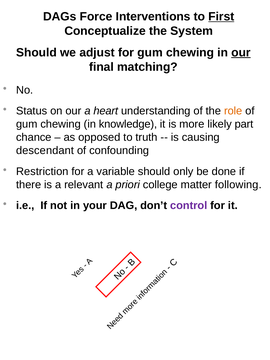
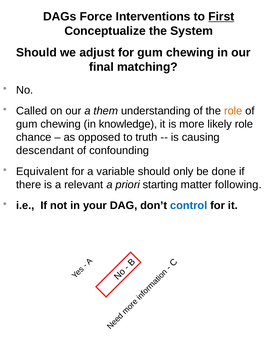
our underline: present -> none (241, 52)
Status: Status -> Called (32, 111)
heart: heart -> them (106, 111)
likely part: part -> role (244, 124)
Restriction: Restriction -> Equivalent (42, 171)
college: college -> starting (160, 185)
control colour: purple -> blue (189, 206)
